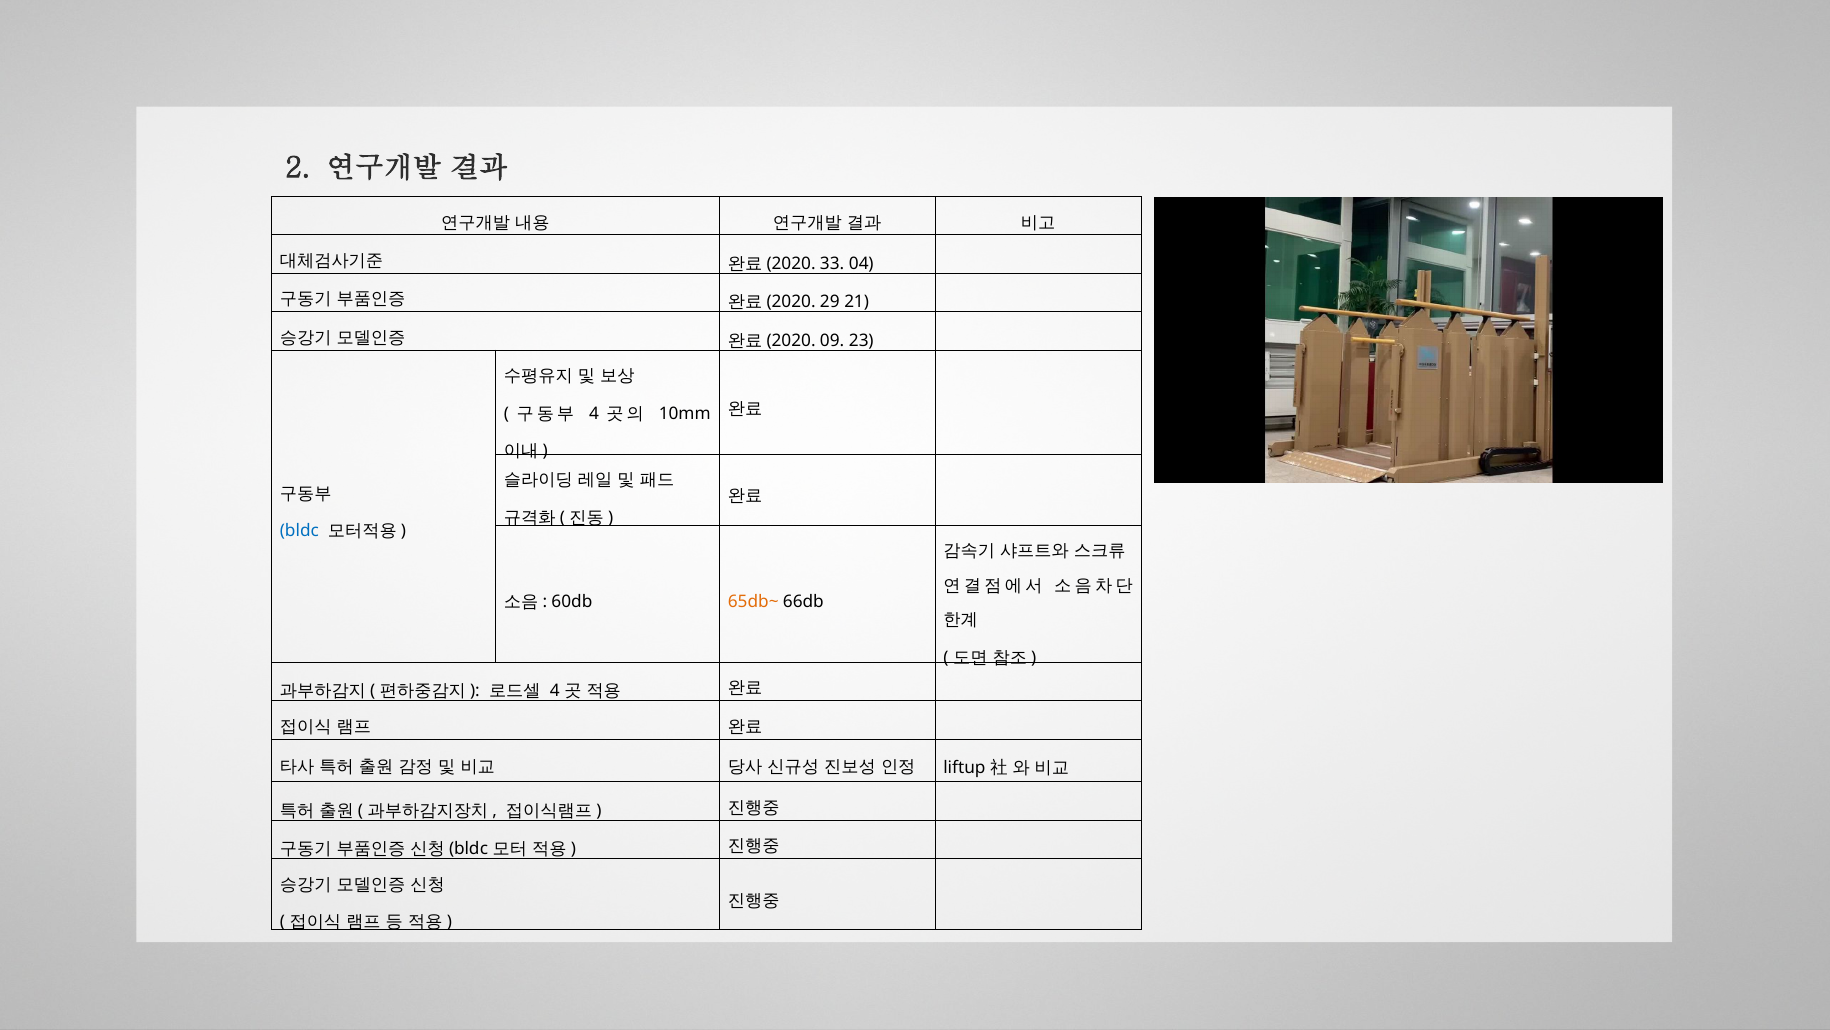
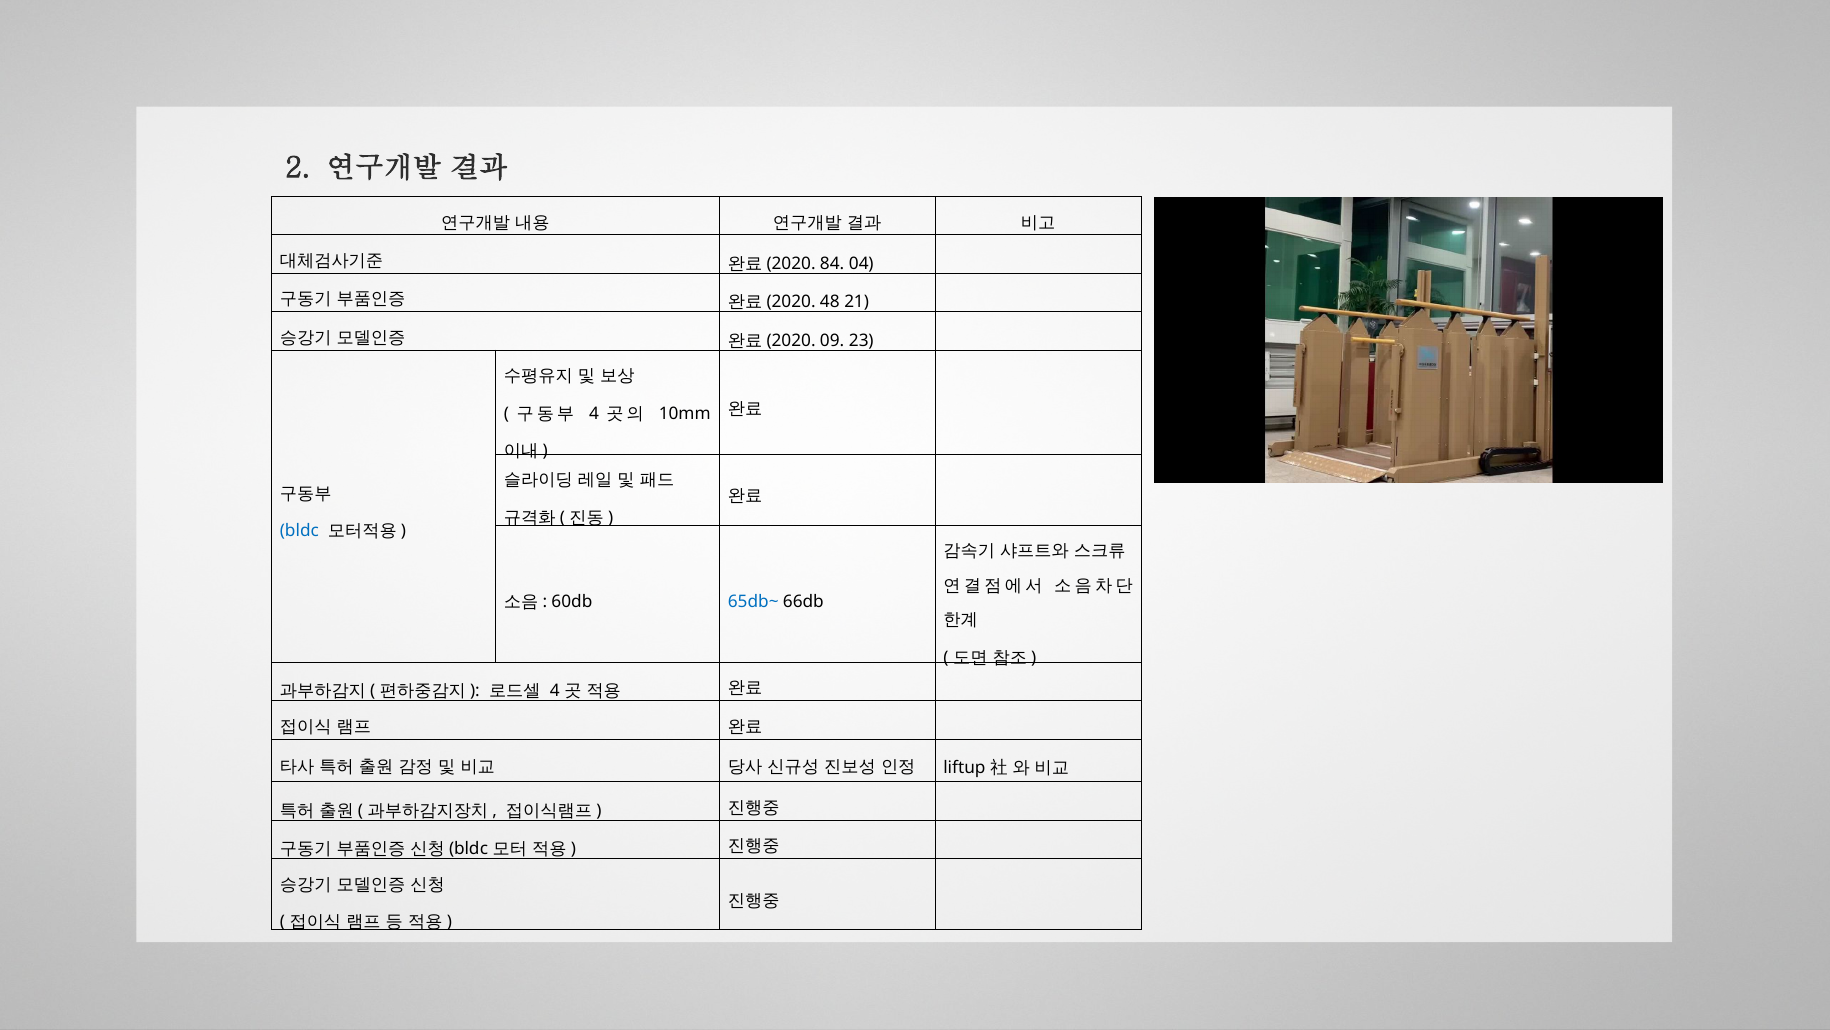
33: 33 -> 84 (832, 264)
29: 29 -> 48 (830, 302)
65db~ colour: orange -> blue (753, 601)
